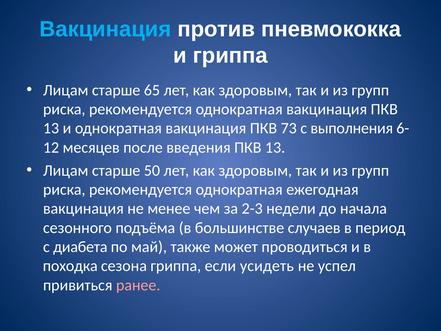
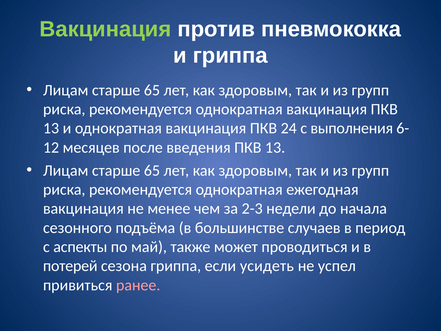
Вакцинация colour: light blue -> light green (105, 29)
73: 73 -> 24 (289, 128)
50: 50 -> 65 (152, 170)
диабета: диабета -> аспекты (80, 247)
походка: походка -> потерей (70, 266)
